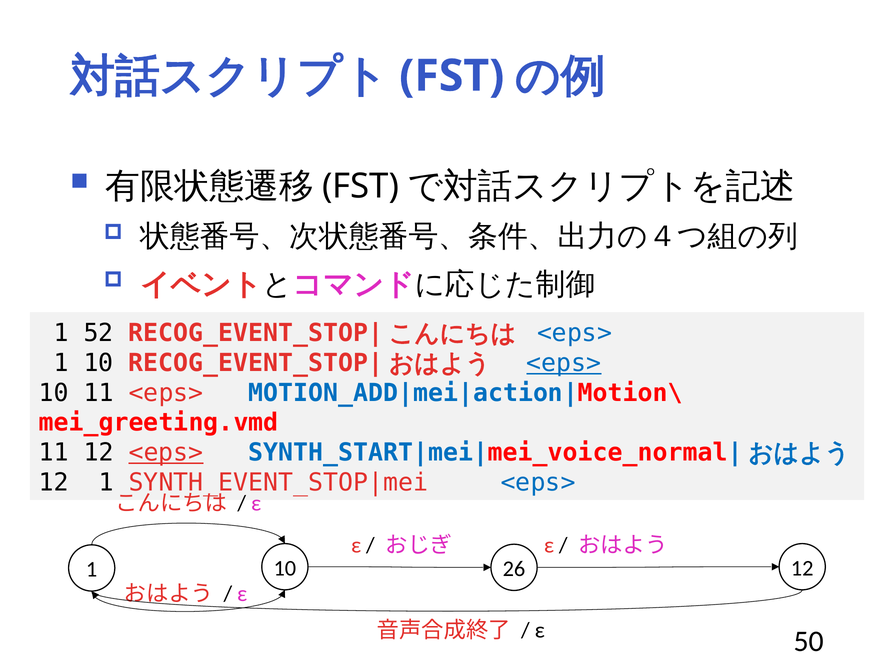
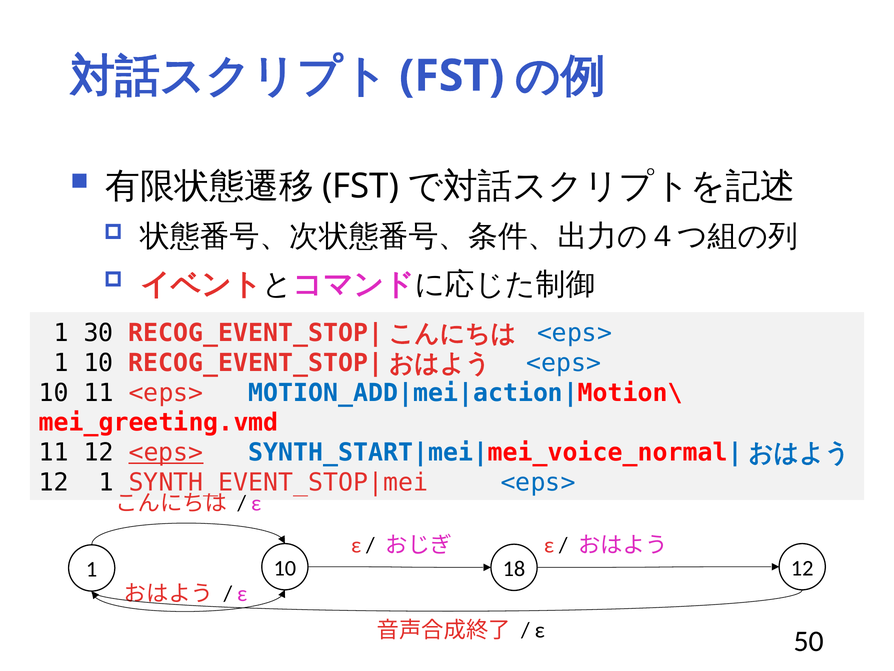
52: 52 -> 30 (98, 333)
<eps> underline: present -> none (564, 363)
26: 26 -> 18 (514, 568)
